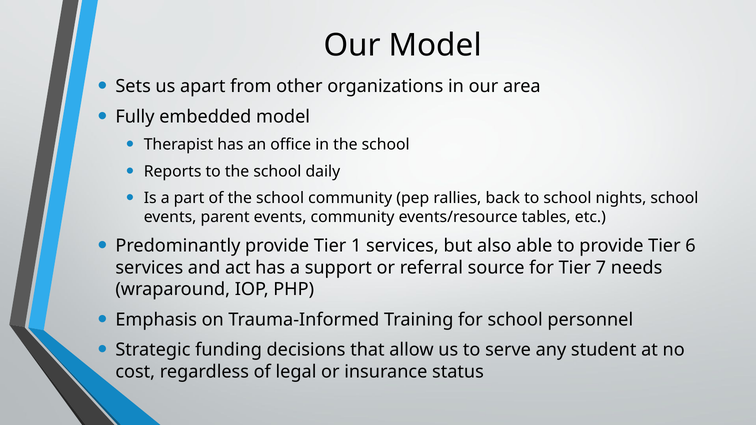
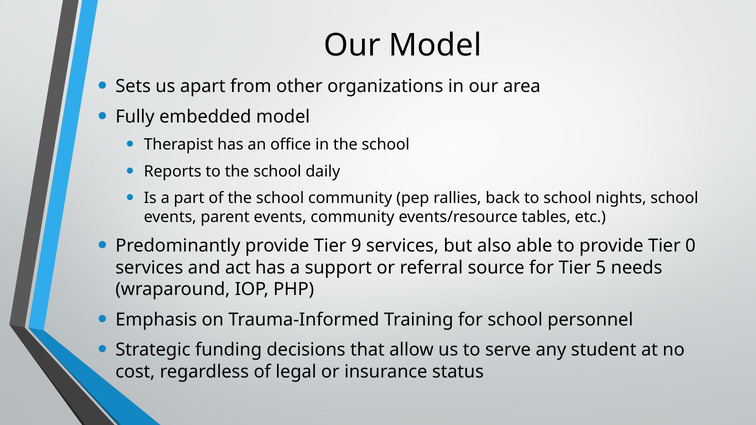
1: 1 -> 9 (356, 246)
6: 6 -> 0 (690, 246)
7: 7 -> 5 (601, 268)
